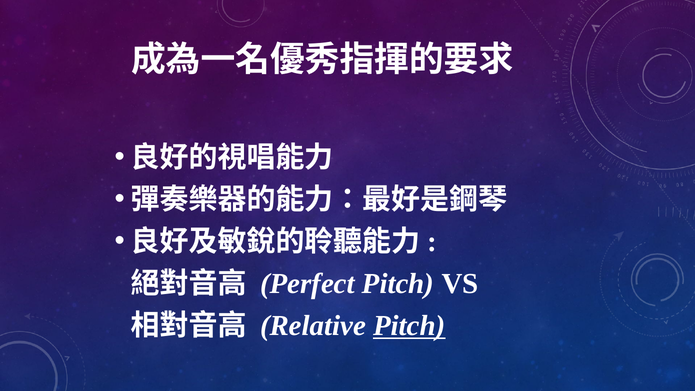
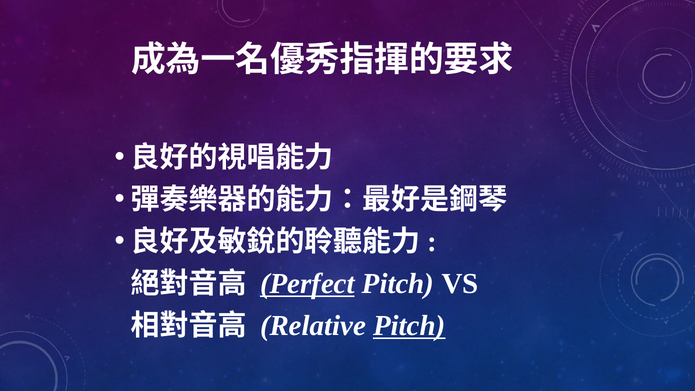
Perfect underline: none -> present (307, 284)
